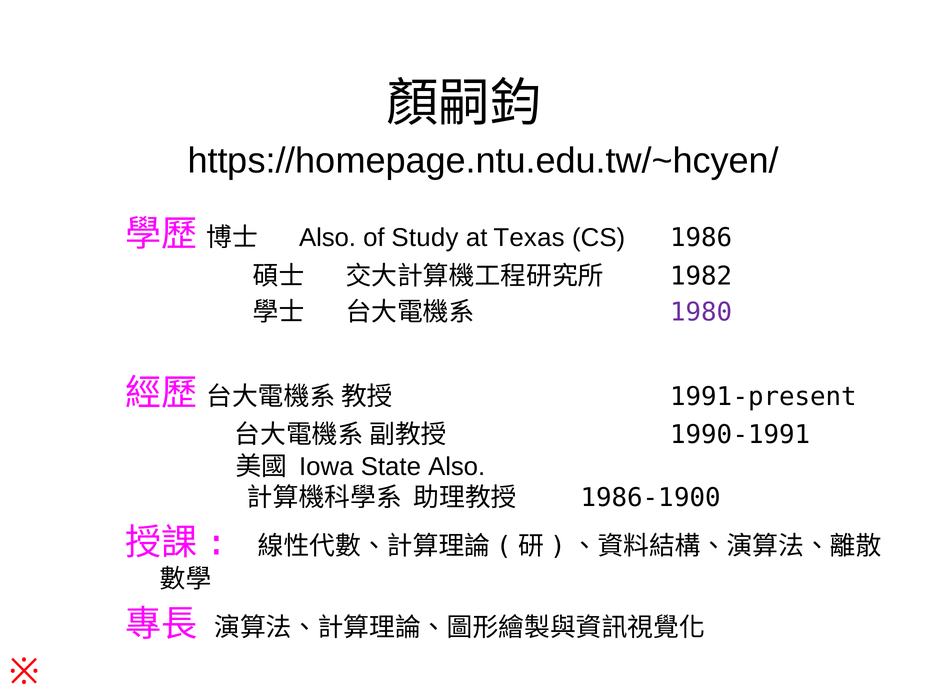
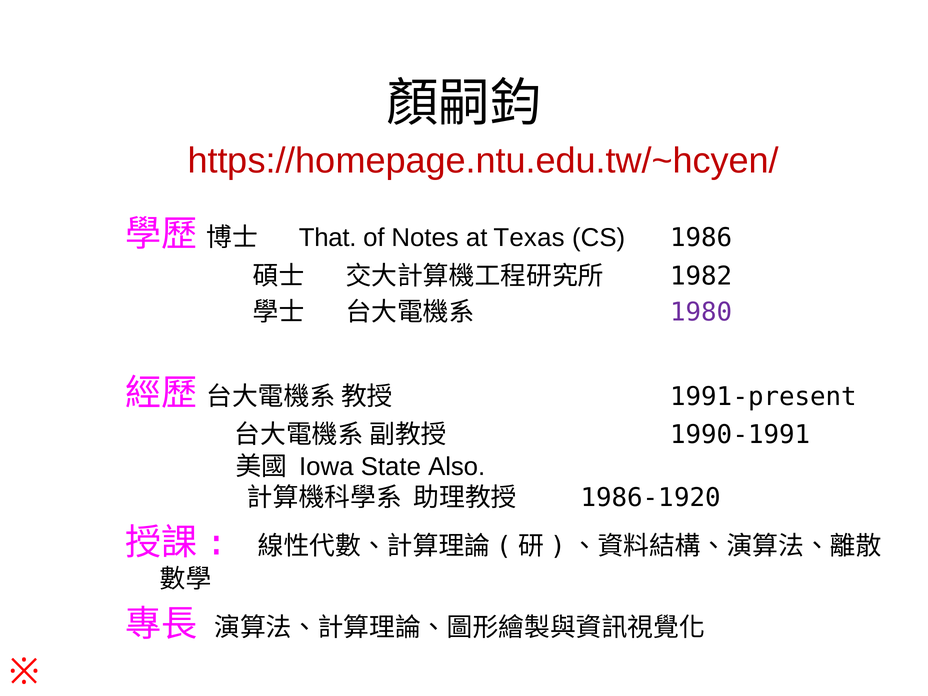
https://homepage.ntu.edu.tw/~hcyen/ colour: black -> red (483, 161)
Also: Also -> That (328, 238)
Study: Study -> Notes (425, 238)
1986-1900: 1986-1900 -> 1986-1920 (651, 498)
